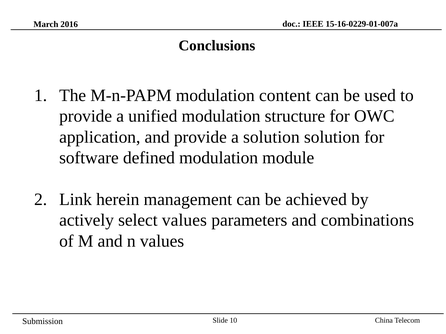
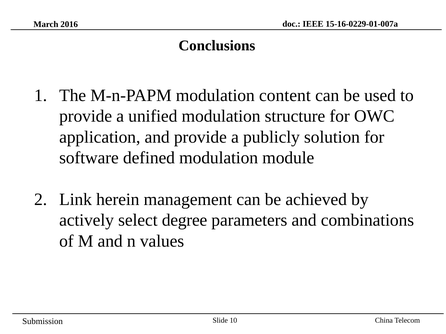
a solution: solution -> publicly (271, 137)
select values: values -> degree (185, 221)
